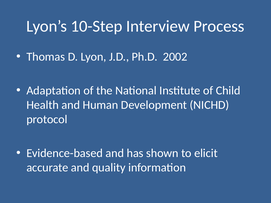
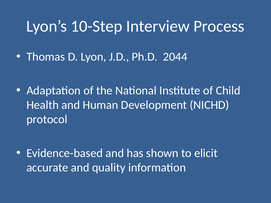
2002: 2002 -> 2044 (175, 57)
